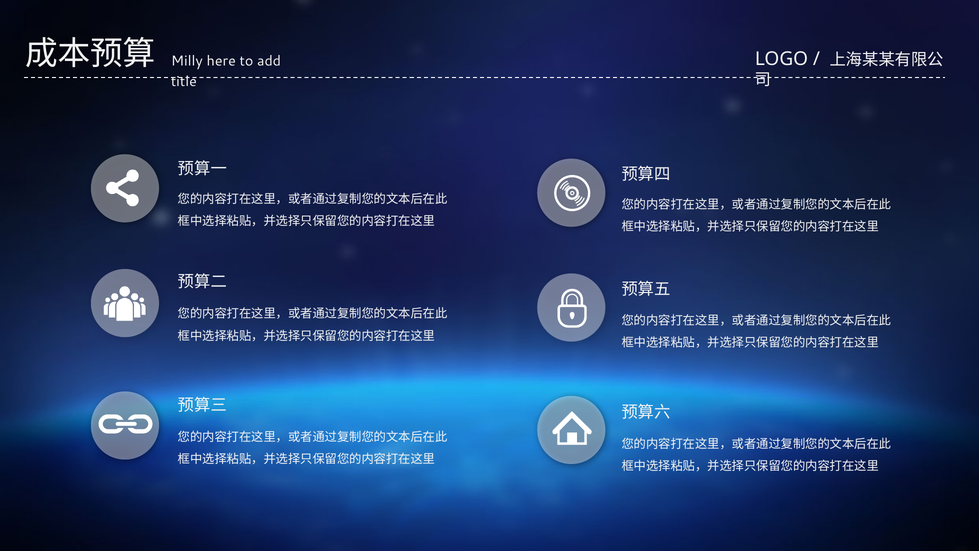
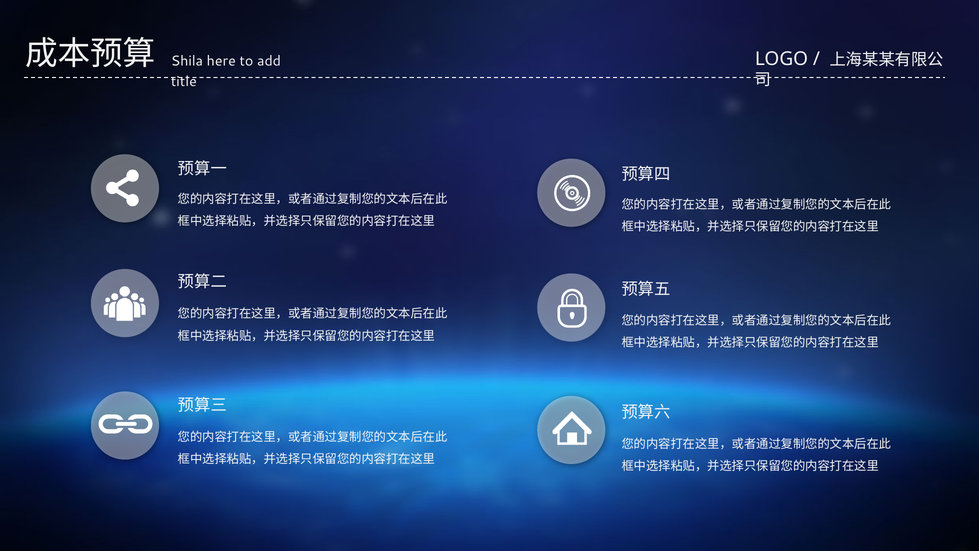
Milly: Milly -> Shila (187, 61)
